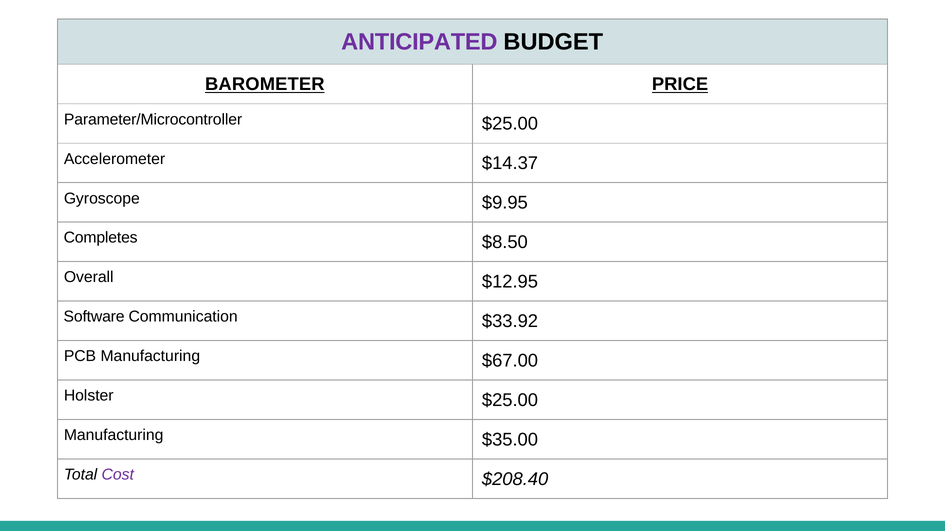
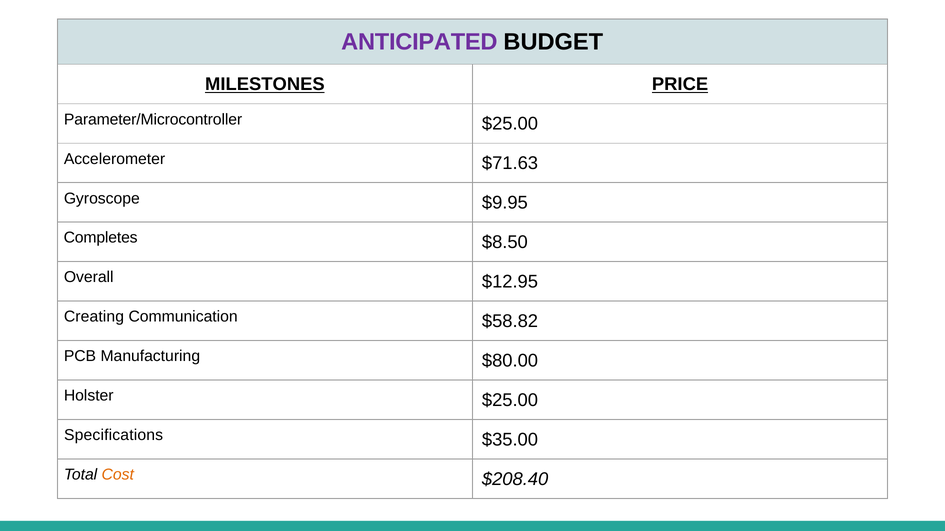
BAROMETER: BAROMETER -> MILESTONES (265, 84)
$14.37: $14.37 -> $71.63 (510, 163)
Software: Software -> Creating (94, 317)
$33.92: $33.92 -> $58.82 (510, 321)
$67.00: $67.00 -> $80.00 (510, 361)
Manufacturing: Manufacturing -> Specifications (114, 436)
Cost colour: purple -> orange (118, 475)
